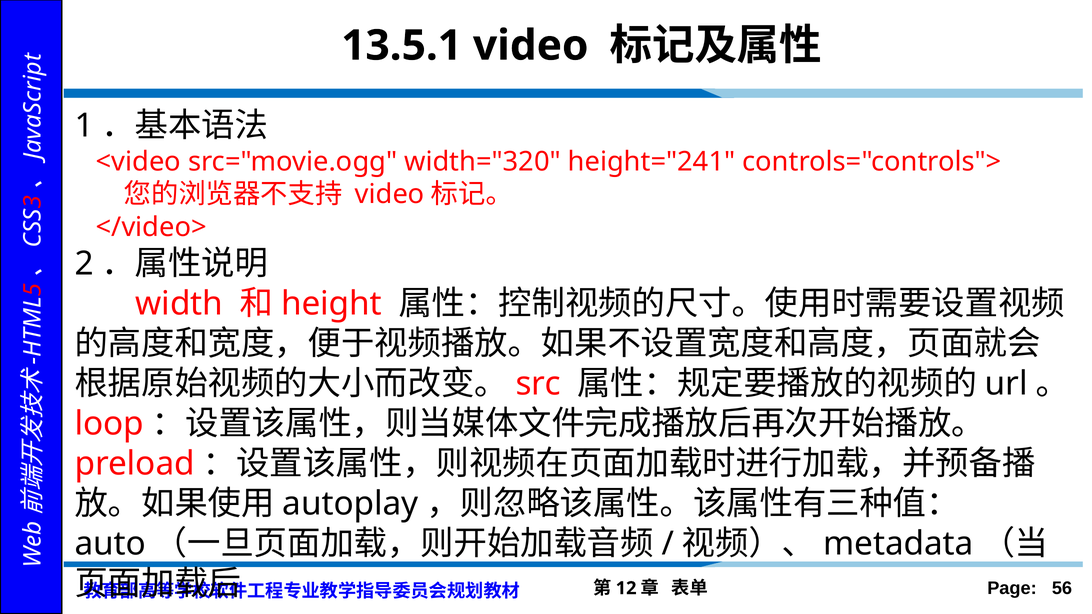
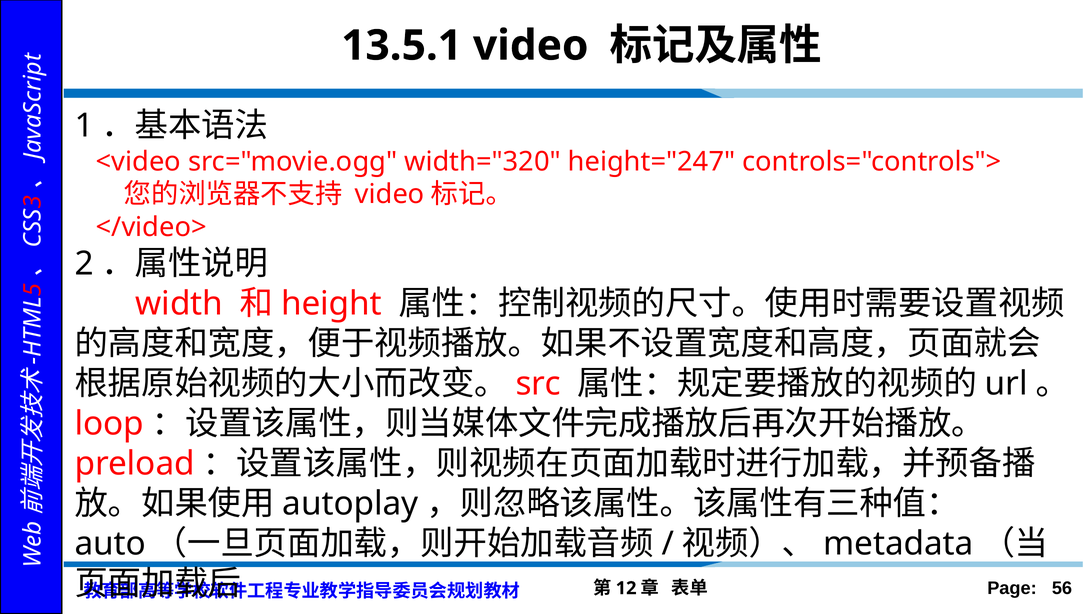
height="241: height="241 -> height="247 (652, 162)
